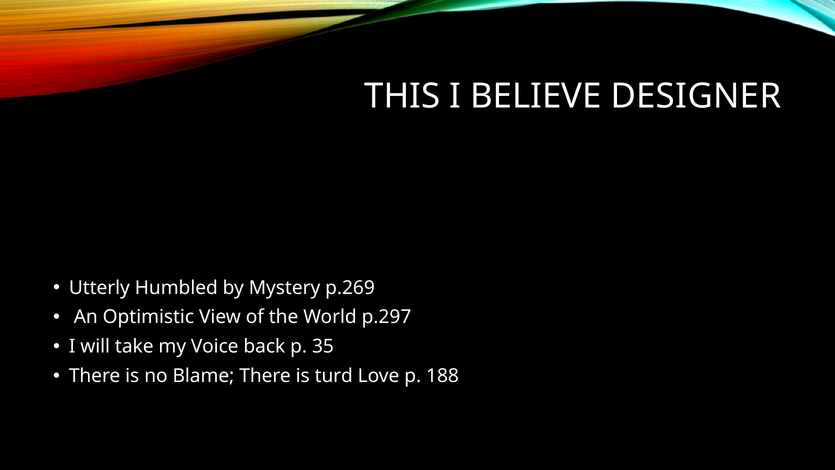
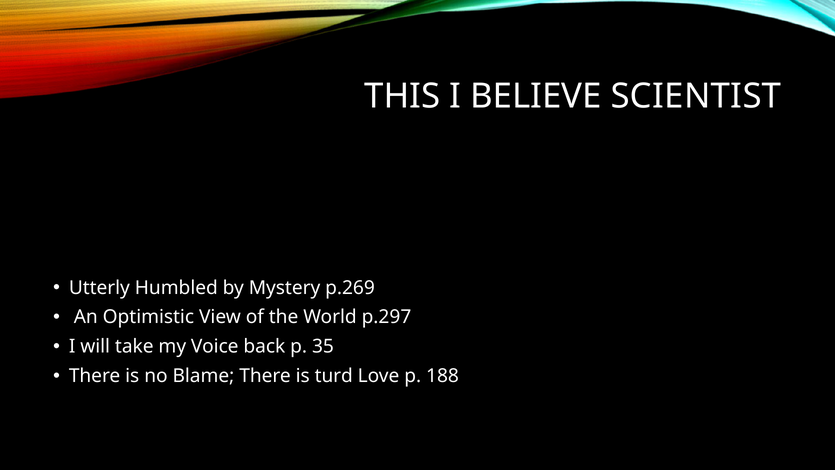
DESIGNER: DESIGNER -> SCIENTIST (696, 96)
